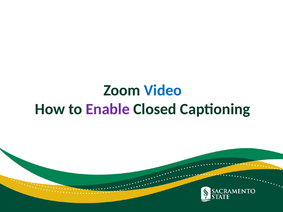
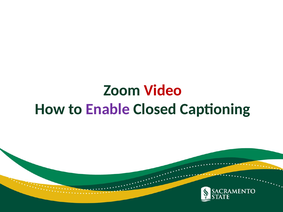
Video colour: blue -> red (163, 90)
